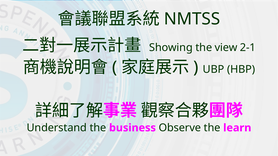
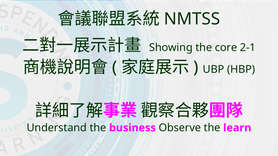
view: view -> core (226, 48)
